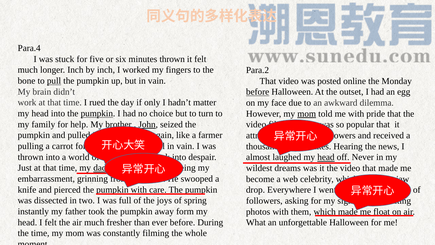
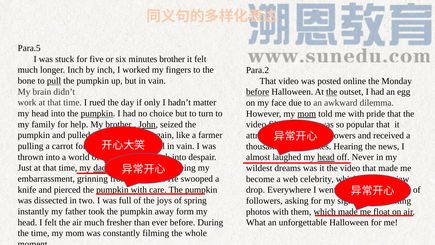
Para.4: Para.4 -> Para.5 (29, 48)
minutes thrown: thrown -> brother (172, 59)
the underline: none -> present (332, 92)
